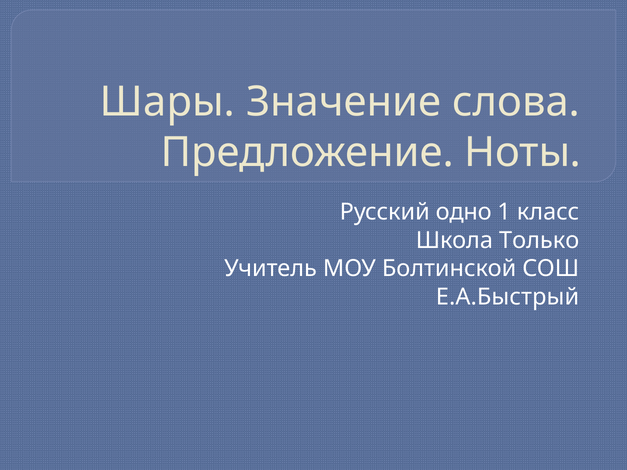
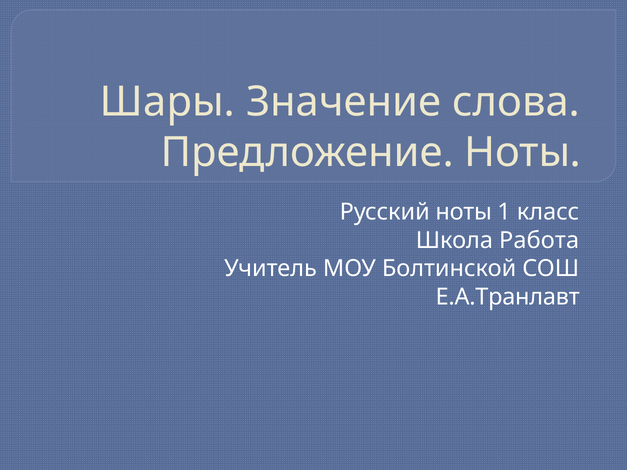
Русский одно: одно -> ноты (464, 212)
Только: Только -> Работа (539, 240)
Е.А.Быстрый: Е.А.Быстрый -> Е.А.Транлавт (508, 297)
